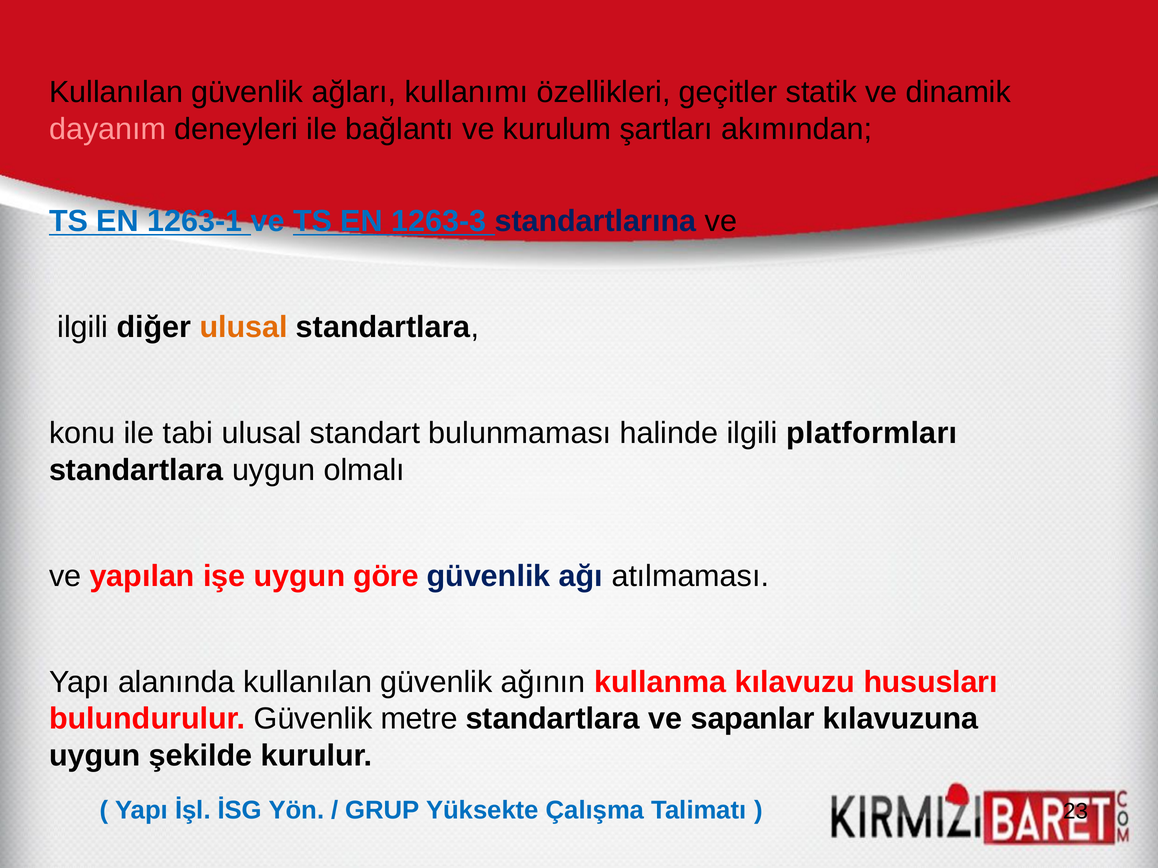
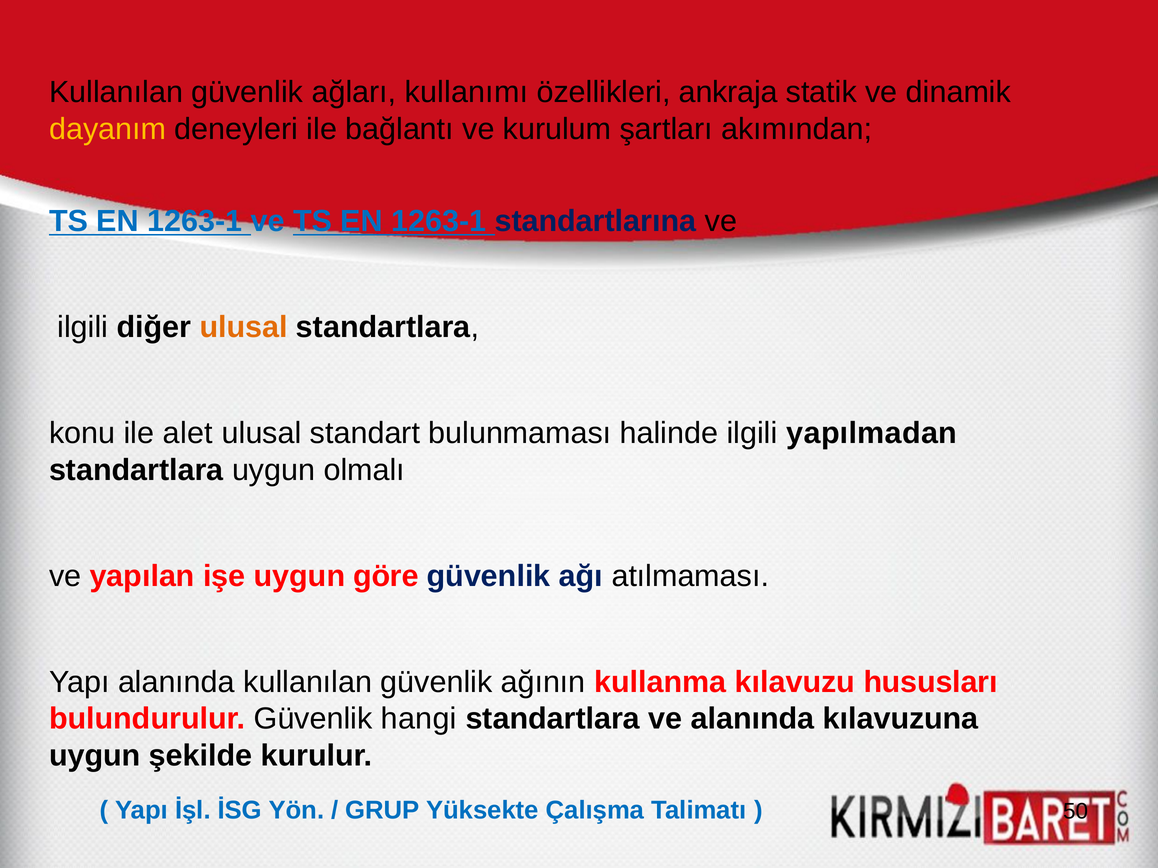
geçitler: geçitler -> ankraja (728, 92)
dayanım colour: pink -> yellow (108, 129)
ve TS EN 1263-3: 1263-3 -> 1263-1 (439, 221)
tabi: tabi -> alet (188, 434)
platformları: platformları -> yapılmadan (872, 434)
metre: metre -> hangi (419, 719)
ve sapanlar: sapanlar -> alanında (753, 719)
23: 23 -> 50 (1076, 812)
